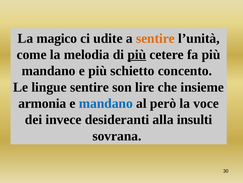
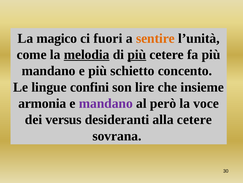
udite: udite -> fuori (108, 38)
melodia underline: none -> present (87, 54)
lingue sentire: sentire -> confini (90, 87)
mandano colour: blue -> purple (106, 103)
invece: invece -> versus (64, 119)
alla insulti: insulti -> cetere (194, 119)
